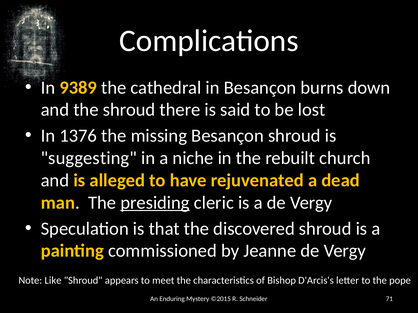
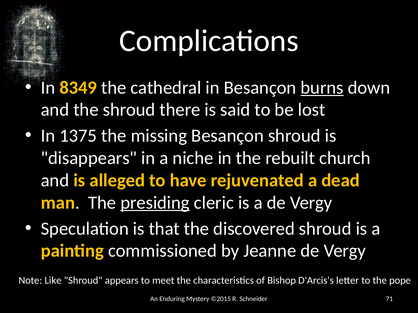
9389: 9389 -> 8349 (78, 88)
burns underline: none -> present (322, 88)
1376: 1376 -> 1375 (78, 136)
suggesting: suggesting -> disappears (89, 158)
